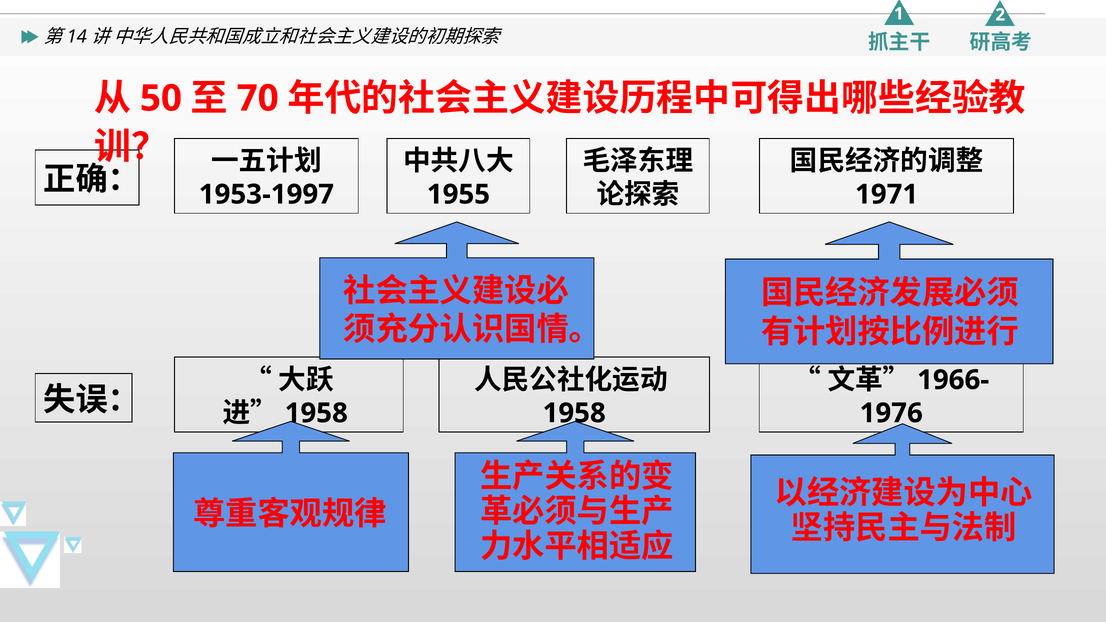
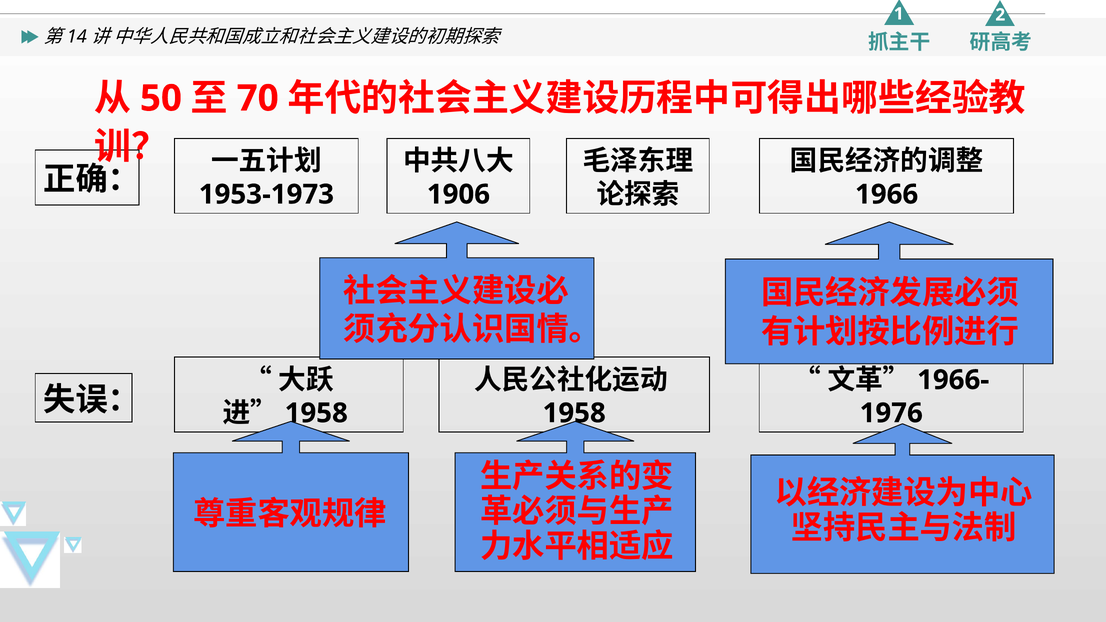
1953-1997: 1953-1997 -> 1953-1973 (266, 194)
1955: 1955 -> 1906 (458, 194)
1971: 1971 -> 1966 (887, 194)
